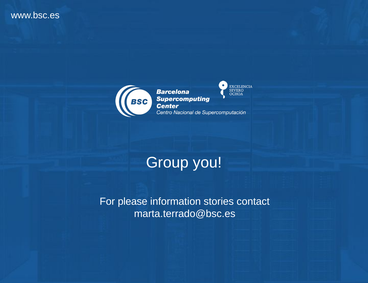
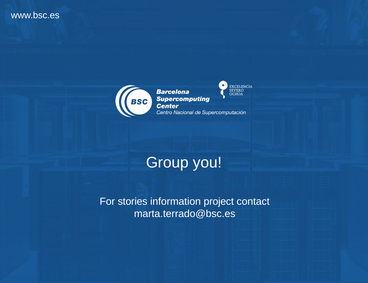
please: please -> stories (133, 201)
stories: stories -> project (219, 201)
